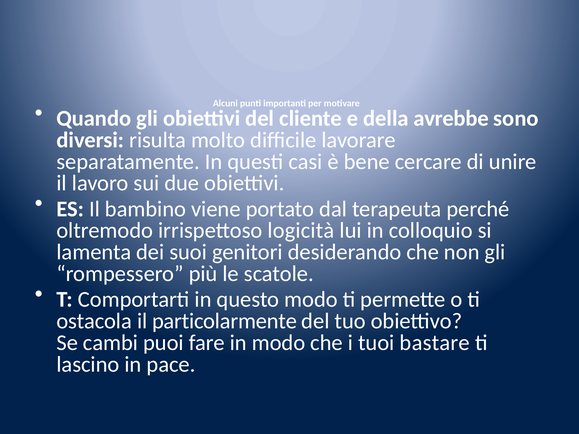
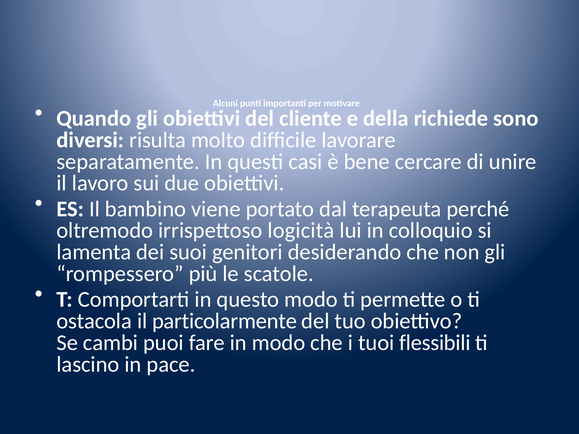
avrebbe: avrebbe -> richiede (451, 118)
bastare: bastare -> flessibili (435, 343)
